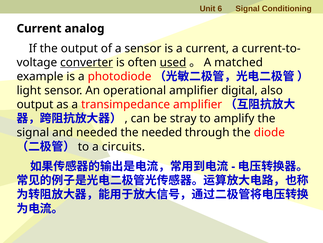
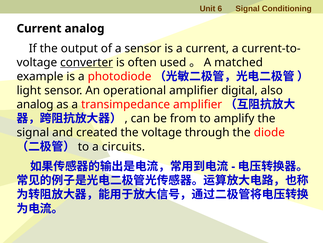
used underline: present -> none (173, 62)
output: output -> analog (35, 104)
stray: stray -> from (183, 118)
and needed: needed -> created (97, 132)
the needed: needed -> voltage (162, 132)
